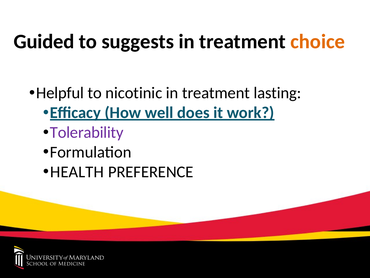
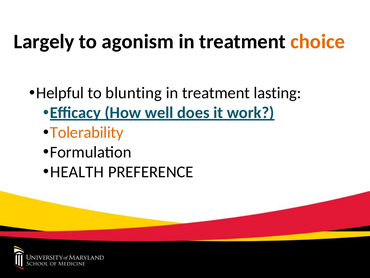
Guided: Guided -> Largely (44, 41)
suggests: suggests -> agonism (138, 41)
nicotinic: nicotinic -> blunting (134, 93)
Tolerability colour: purple -> orange (87, 132)
